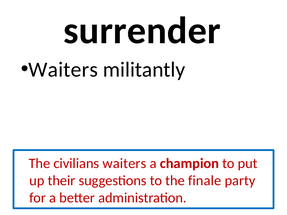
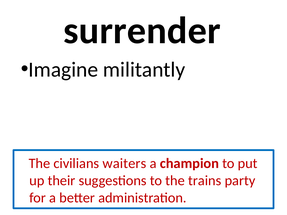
Waiters: Waiters -> Imagine (63, 70)
finale: finale -> trains (205, 181)
